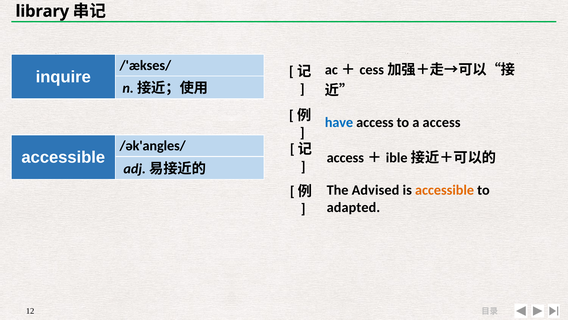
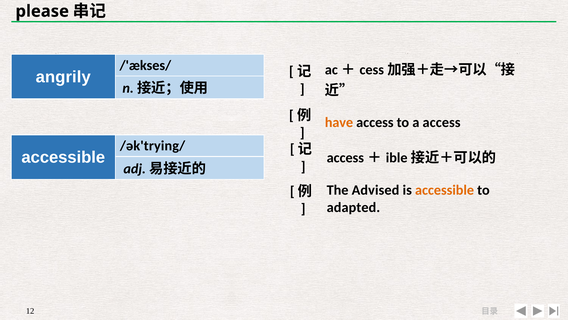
library: library -> please (42, 11)
inquire: inquire -> angrily (63, 77)
have colour: blue -> orange (339, 122)
/ək'angles/: /ək'angles/ -> /ək'trying/ (153, 146)
